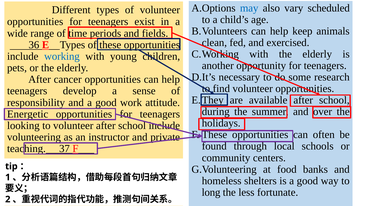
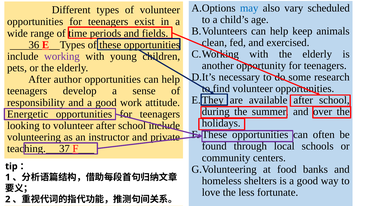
working colour: blue -> purple (62, 56)
cancer: cancer -> author (68, 79)
long: long -> love (211, 192)
